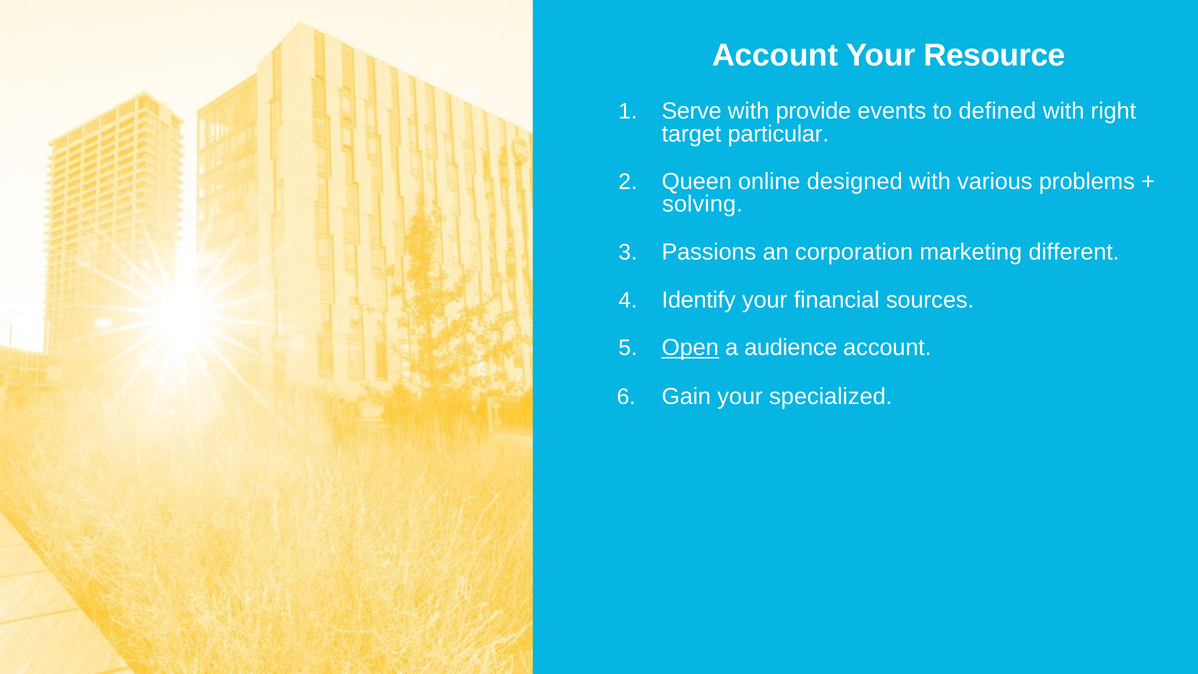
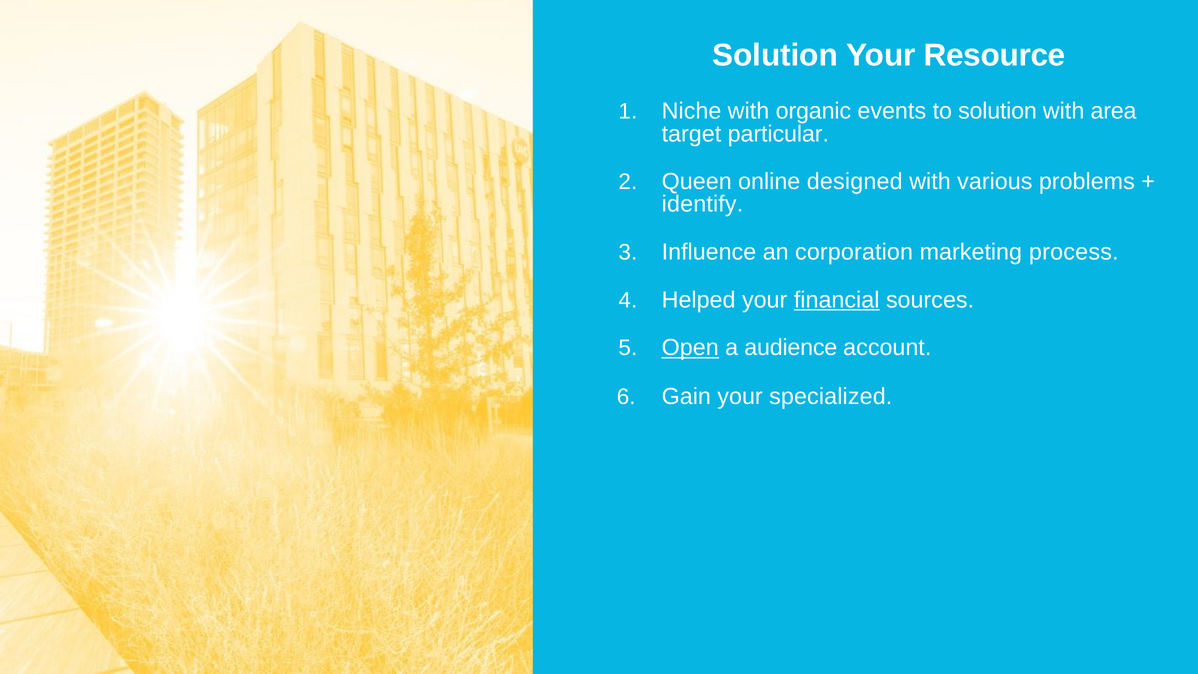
Account: Account -> Solution (775, 56)
Serve: Serve -> Niche (692, 111)
provide: provide -> organic (813, 111)
to defined: defined -> solution (998, 111)
right: right -> area (1114, 111)
solving: solving -> identify (702, 204)
Passions: Passions -> Influence (709, 252)
different: different -> process (1074, 252)
Identify: Identify -> Helped (699, 300)
financial underline: none -> present (837, 300)
